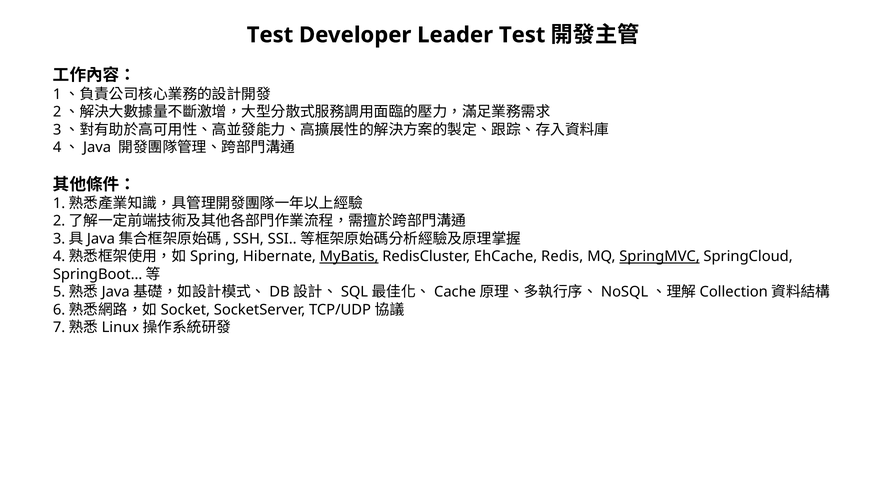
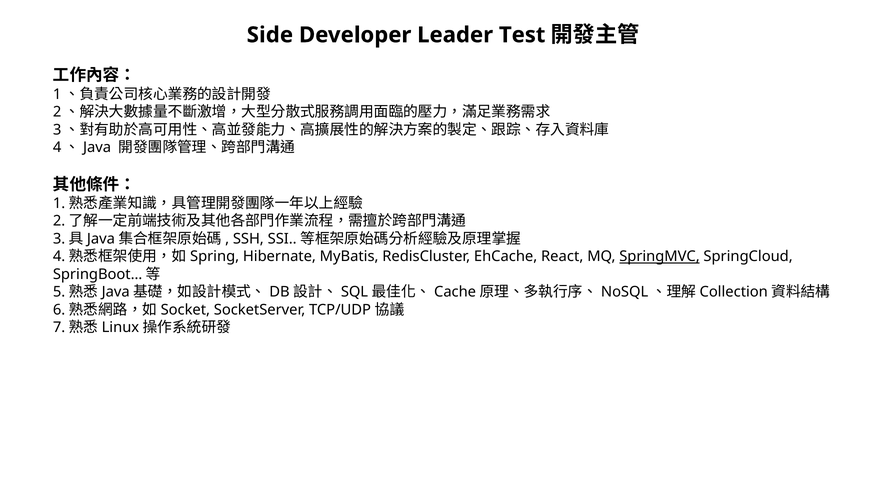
Test: Test -> Side (270, 35)
MyBatis underline: present -> none (349, 256)
Redis: Redis -> React (562, 256)
